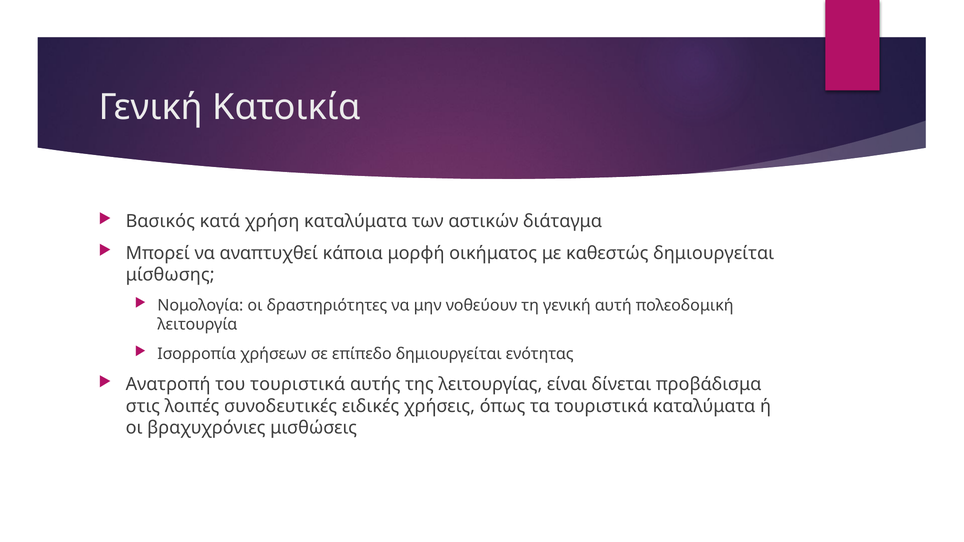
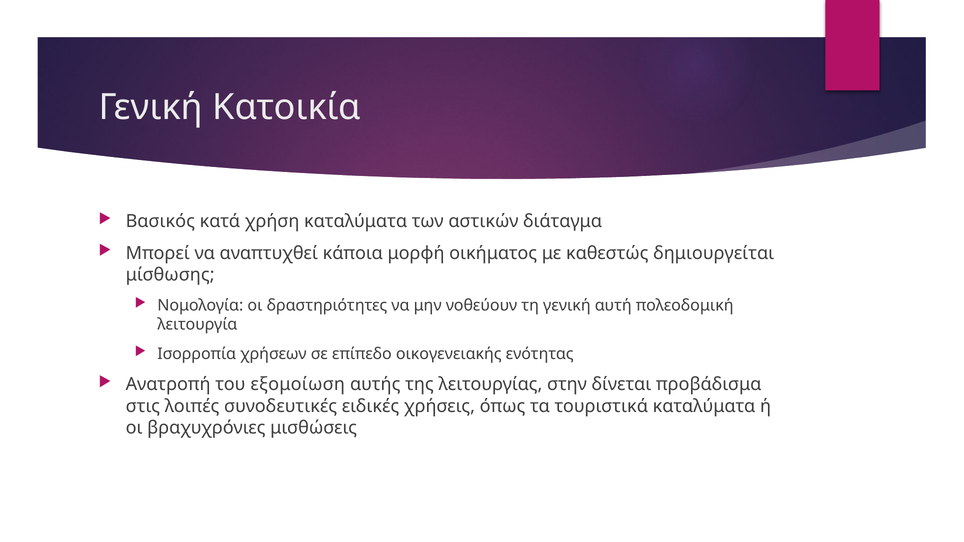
επίπεδο δημιουργείται: δημιουργείται -> οικογενειακής (449, 354)
του τουριστικά: τουριστικά -> εξομοίωση (298, 385)
είναι: είναι -> στην (567, 385)
